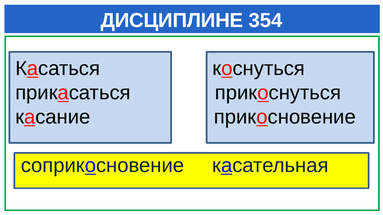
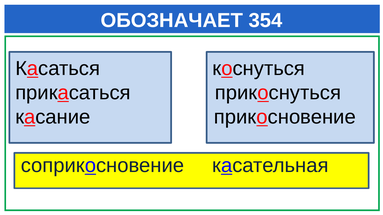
ДИСЦИПЛИНЕ: ДИСЦИПЛИНЕ -> ОБОЗНАЧАЕТ (172, 20)
